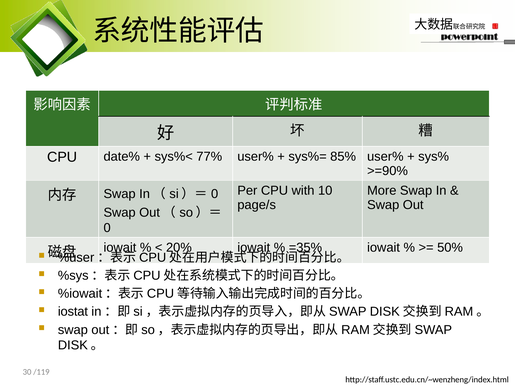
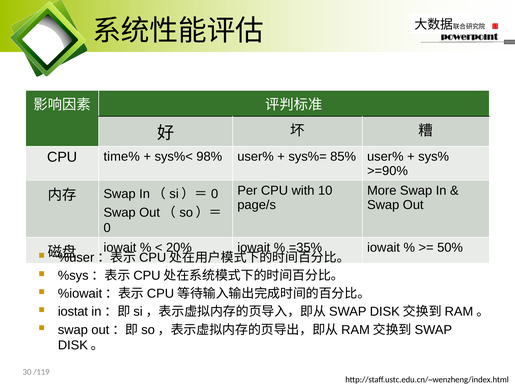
date%: date% -> time% (122, 156)
77%: 77% -> 98% (209, 156)
